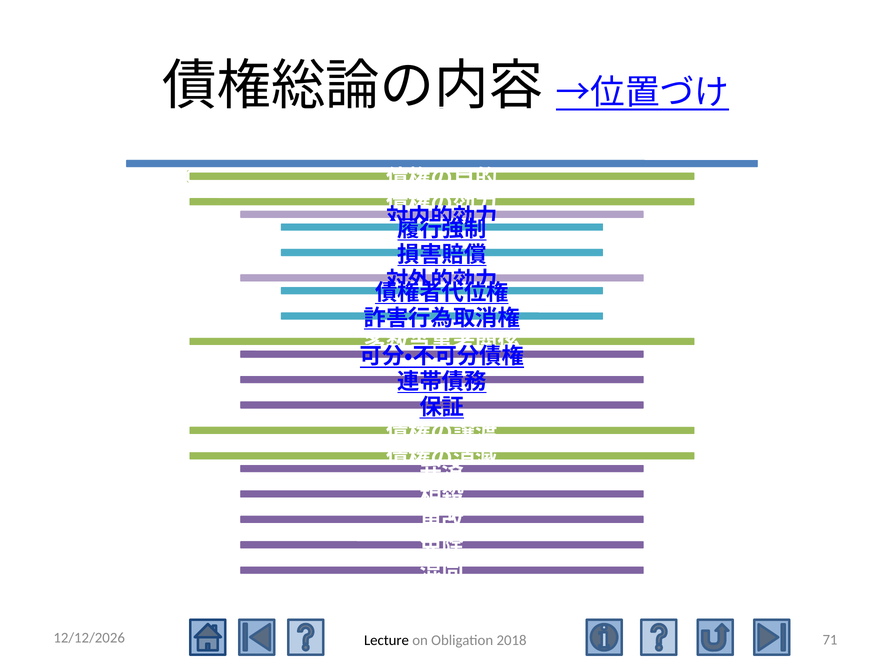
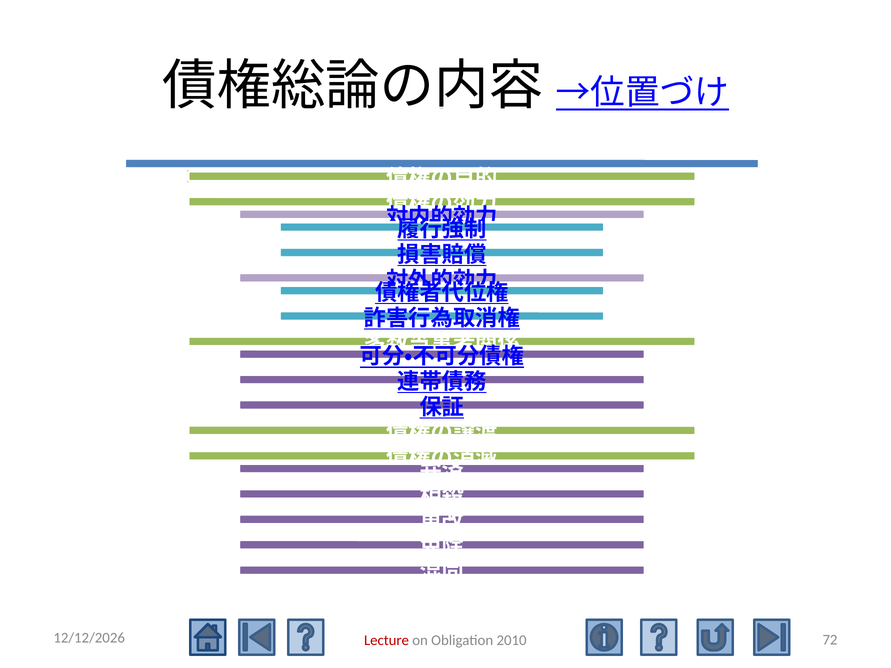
71: 71 -> 72 (830, 640)
Lecture colour: black -> red (386, 640)
2018: 2018 -> 2010 (512, 640)
